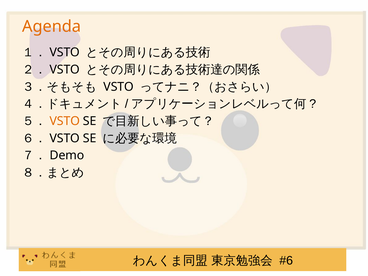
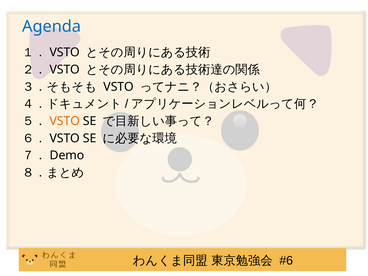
Agenda colour: orange -> blue (52, 26)
